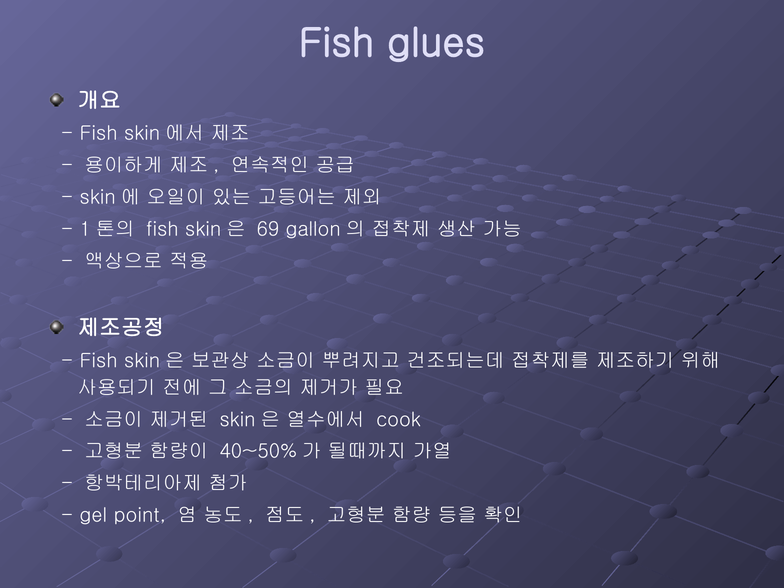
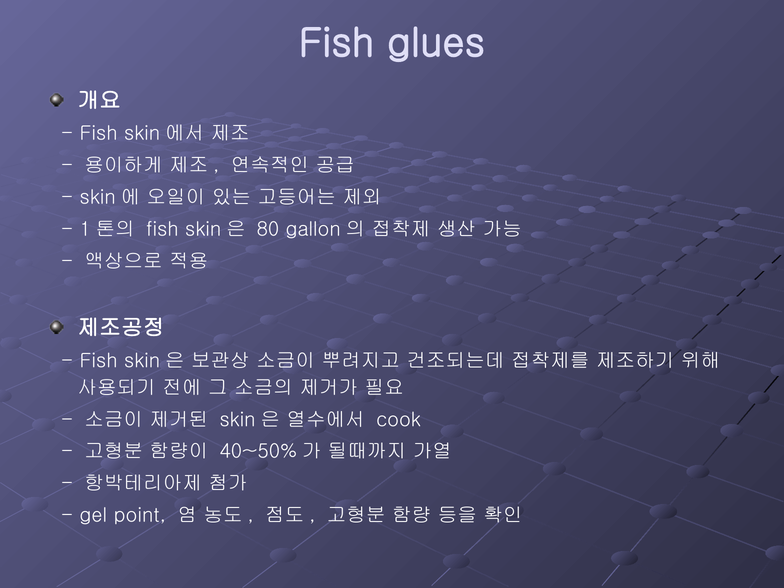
69: 69 -> 80 (268, 229)
